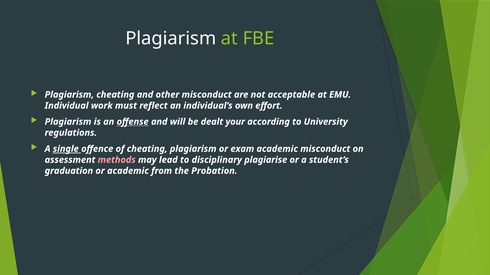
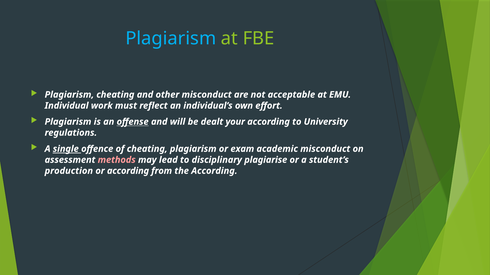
Plagiarism colour: white -> light blue (171, 39)
graduation: graduation -> production (69, 171)
or academic: academic -> according (128, 171)
the Probation: Probation -> According (214, 171)
